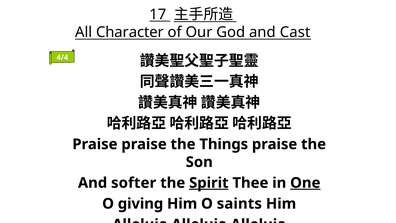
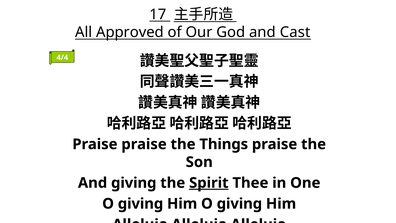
Character: Character -> Approved (130, 32)
And softer: softer -> giving (134, 183)
One underline: present -> none (305, 183)
Him O saints: saints -> giving (239, 203)
